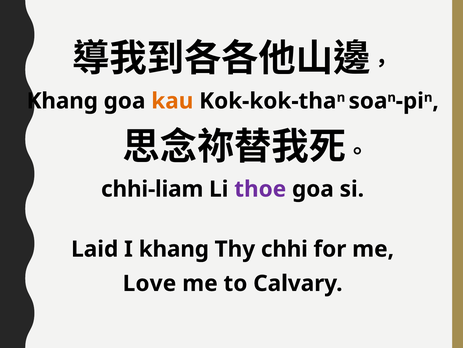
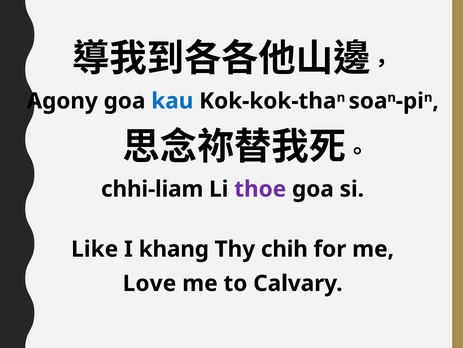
Khang: Khang -> Agony (62, 101)
kau colour: orange -> blue (172, 101)
Laid: Laid -> Like (95, 249)
chhi: chhi -> chih (284, 249)
